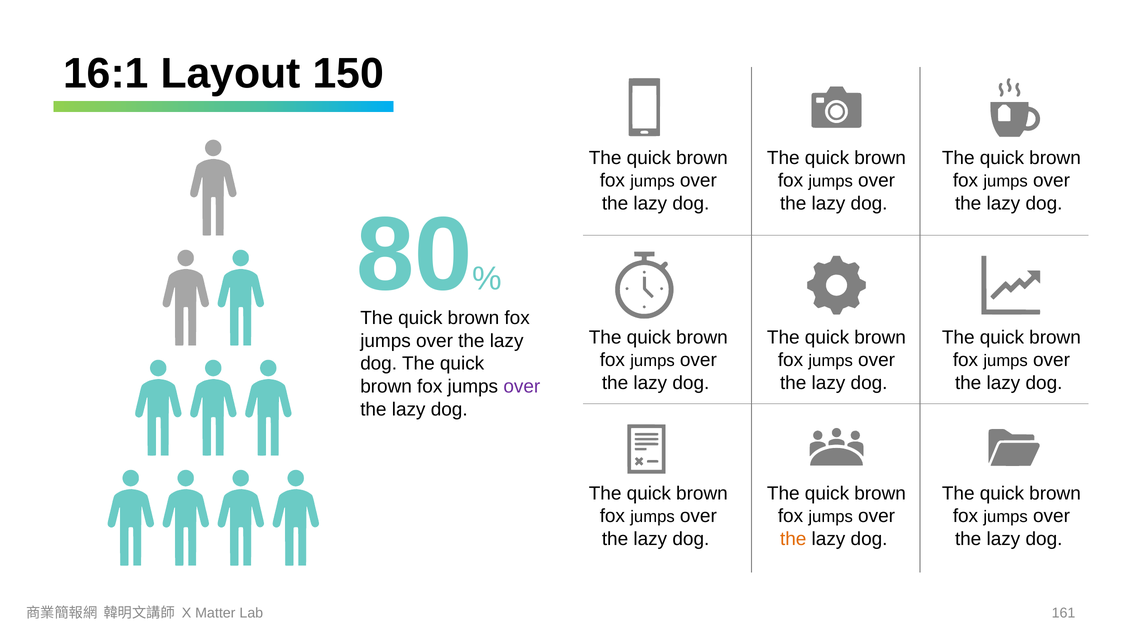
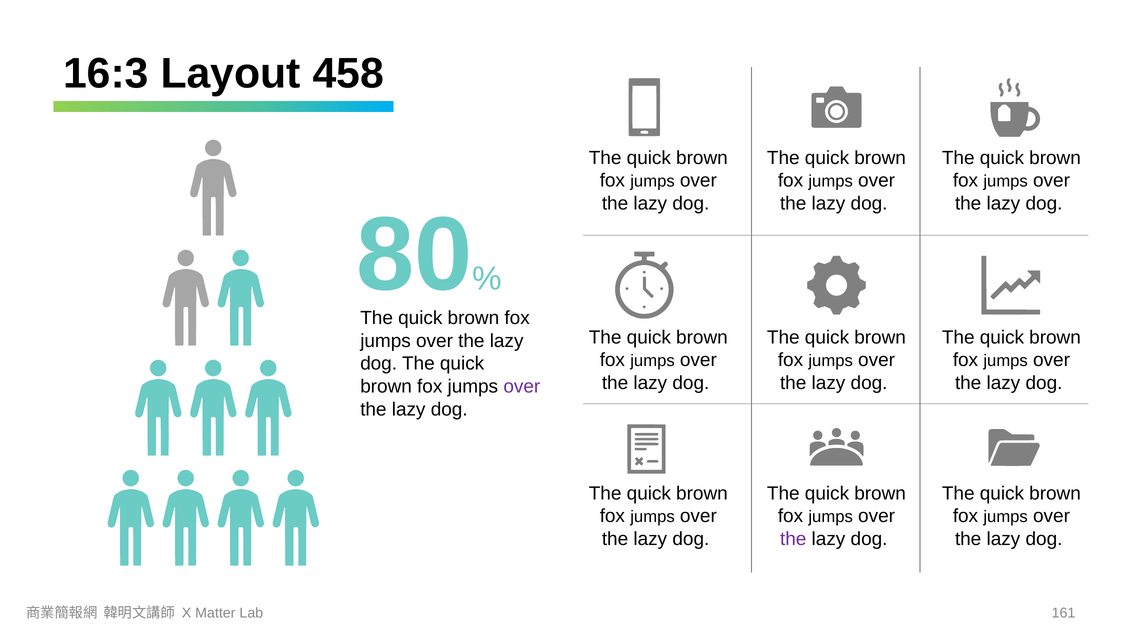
16:1: 16:1 -> 16:3 (106, 74)
150: 150 -> 458 (348, 74)
the colour: orange -> purple (793, 539)
